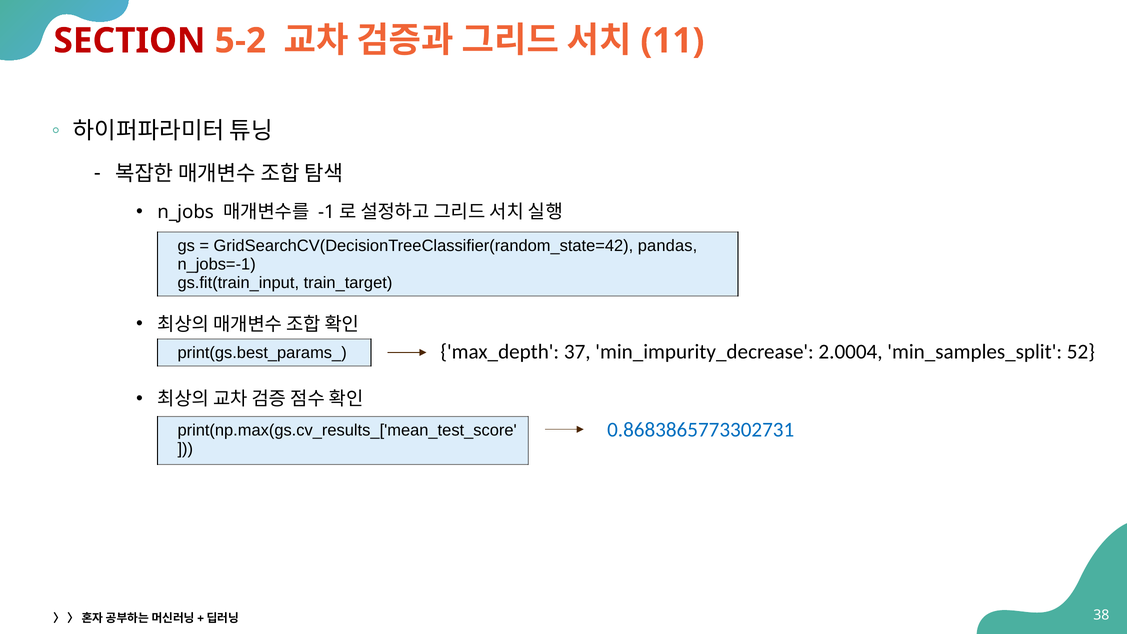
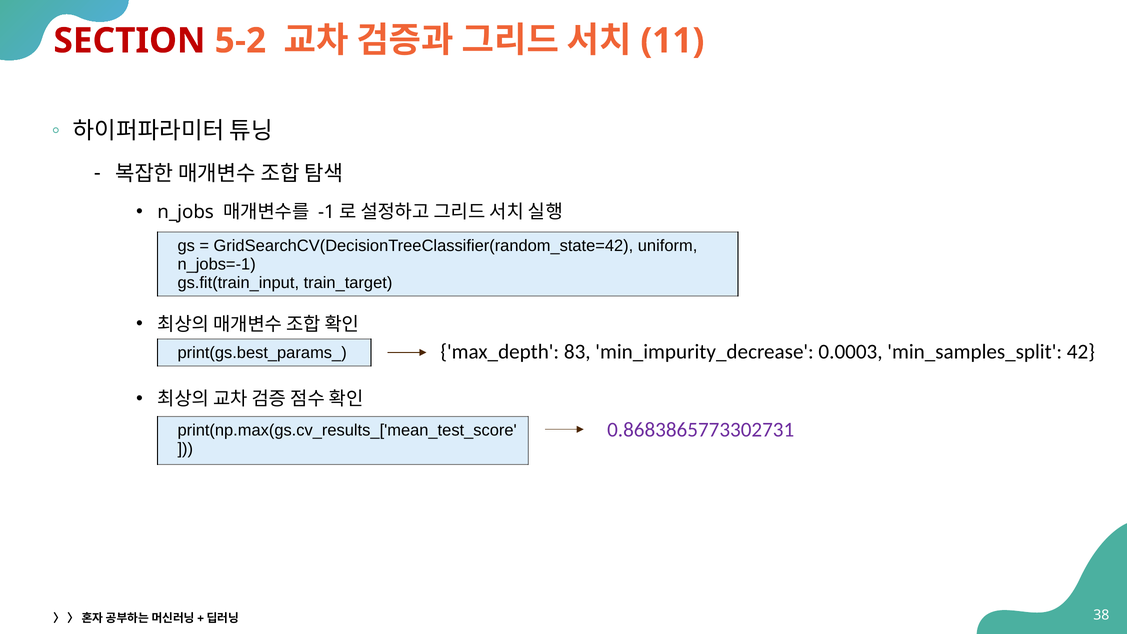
pandas: pandas -> uniform (668, 246)
37: 37 -> 83 (577, 352)
2.0004: 2.0004 -> 0.0003 (851, 352)
52: 52 -> 42 (1081, 352)
0.8683865773302731 colour: blue -> purple (701, 429)
